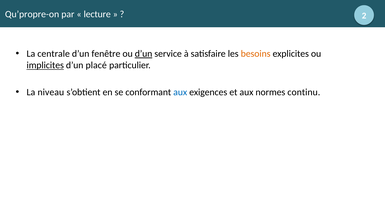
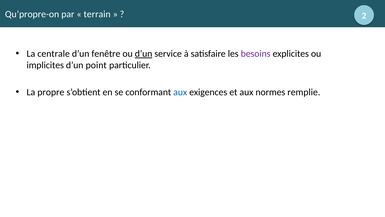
lecture: lecture -> terrain (97, 14)
besoins colour: orange -> purple (256, 54)
implicites underline: present -> none (45, 65)
placé: placé -> point (96, 65)
niveau: niveau -> propre (51, 92)
continu: continu -> remplie (304, 92)
